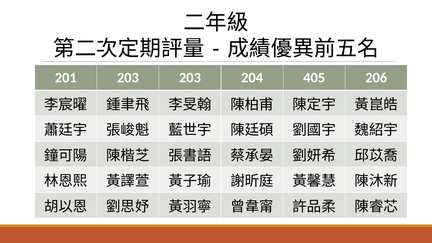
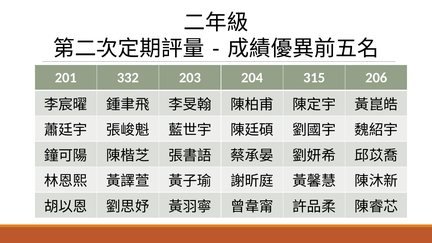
201 203: 203 -> 332 (128, 78)
405: 405 -> 315 (314, 78)
